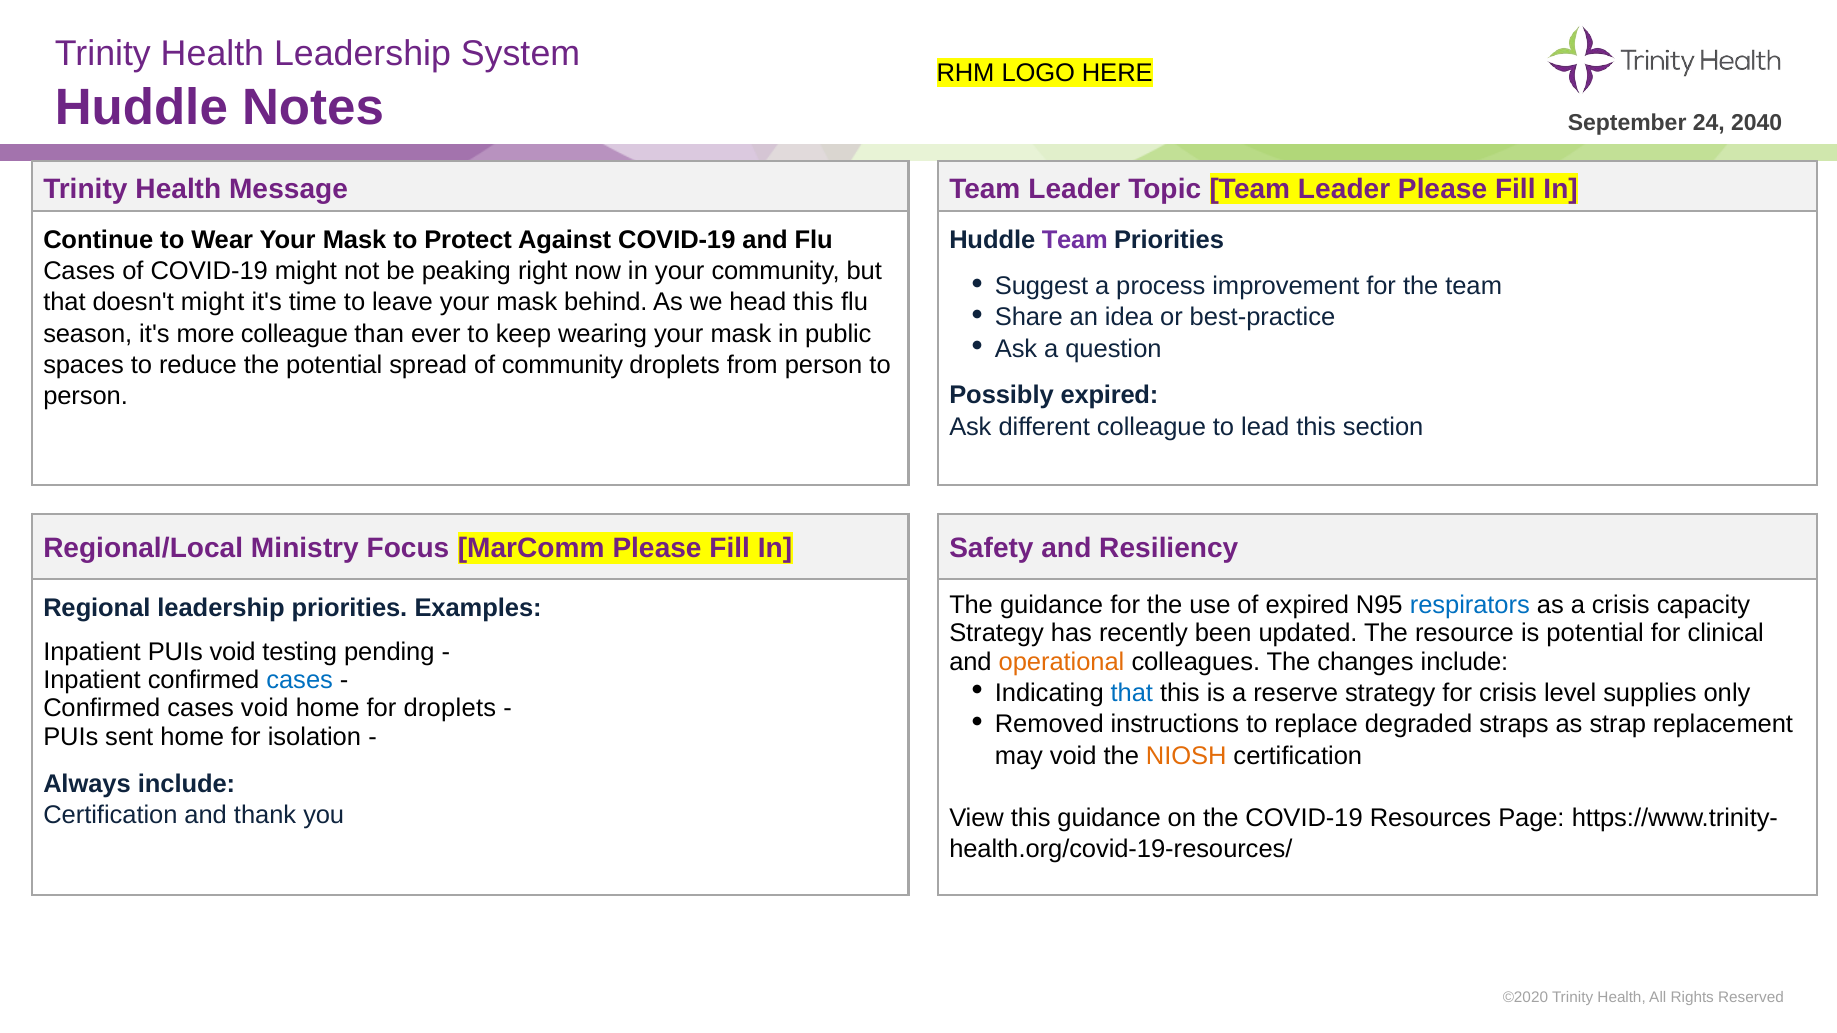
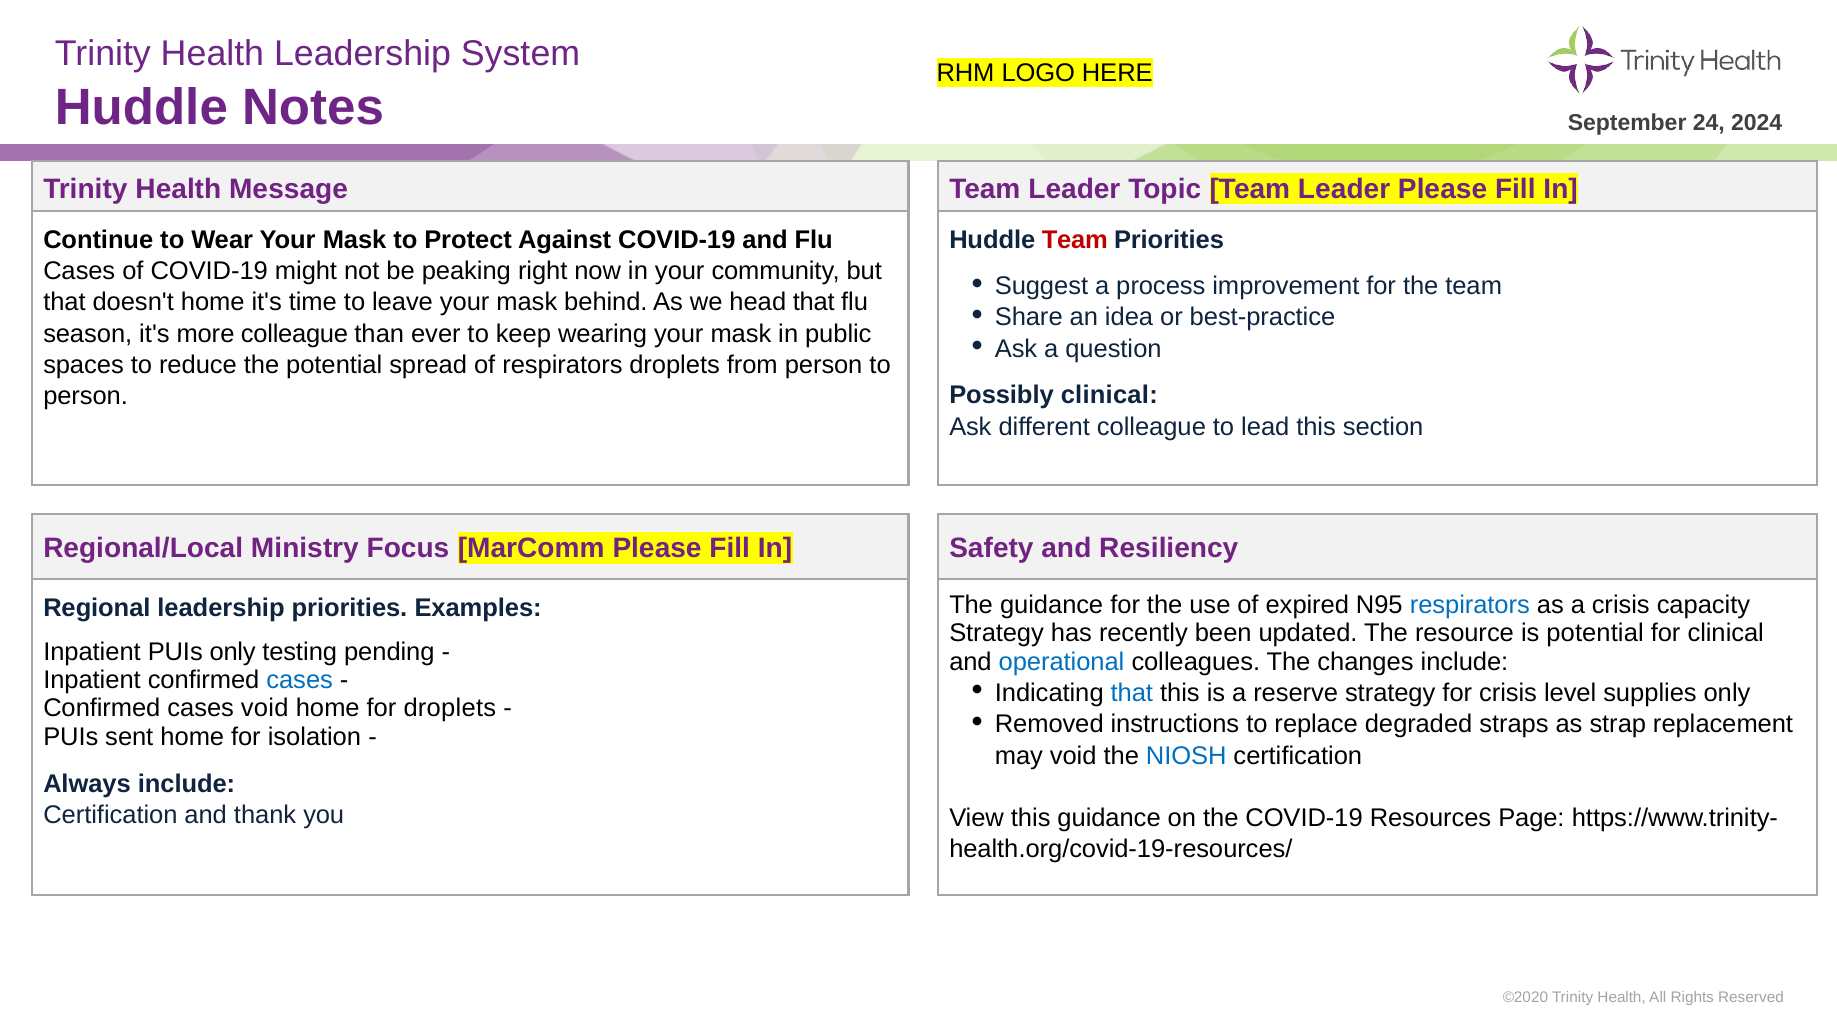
2040: 2040 -> 2024 (1757, 123)
Team colour: purple -> red (1075, 240)
doesn't might: might -> home (213, 303)
head this: this -> that (814, 303)
of community: community -> respirators (562, 365)
Possibly expired: expired -> clinical (1109, 396)
PUIs void: void -> only (233, 652)
operational colour: orange -> blue (1062, 662)
NIOSH colour: orange -> blue (1186, 756)
